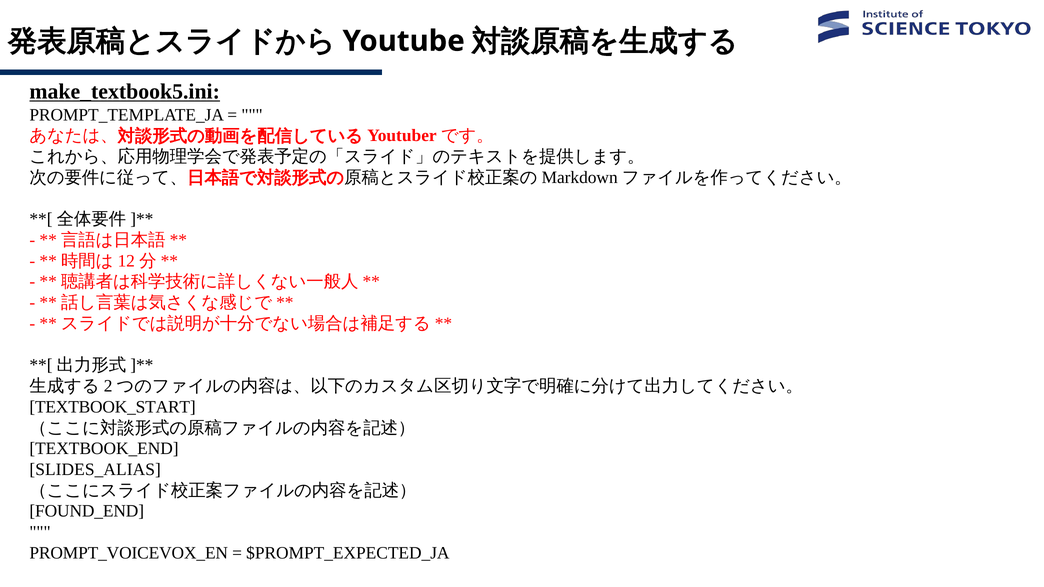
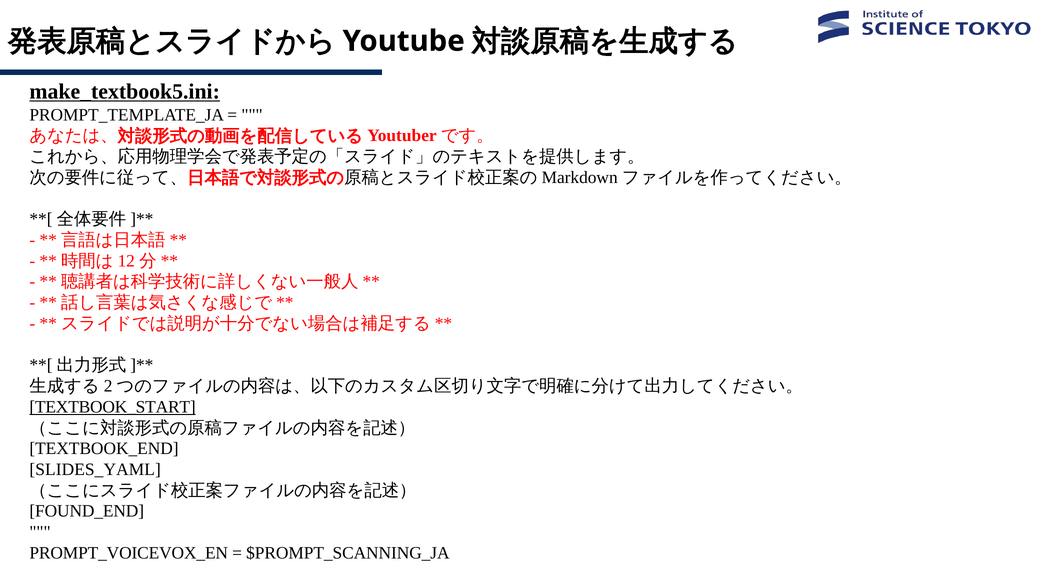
TEXTBOOK_START underline: none -> present (113, 407)
SLIDES_ALIAS: SLIDES_ALIAS -> SLIDES_YAML (95, 470)
$PROMPT_EXPECTED_JA: $PROMPT_EXPECTED_JA -> $PROMPT_SCANNING_JA (348, 553)
